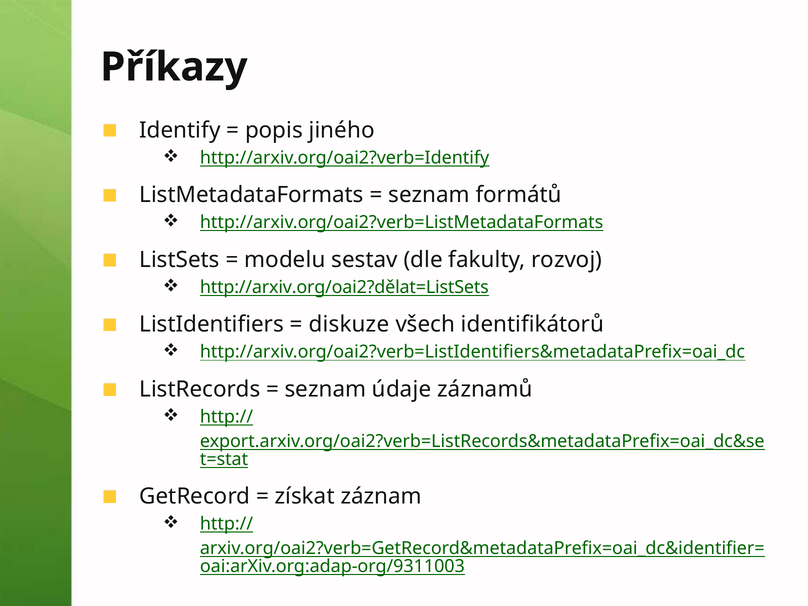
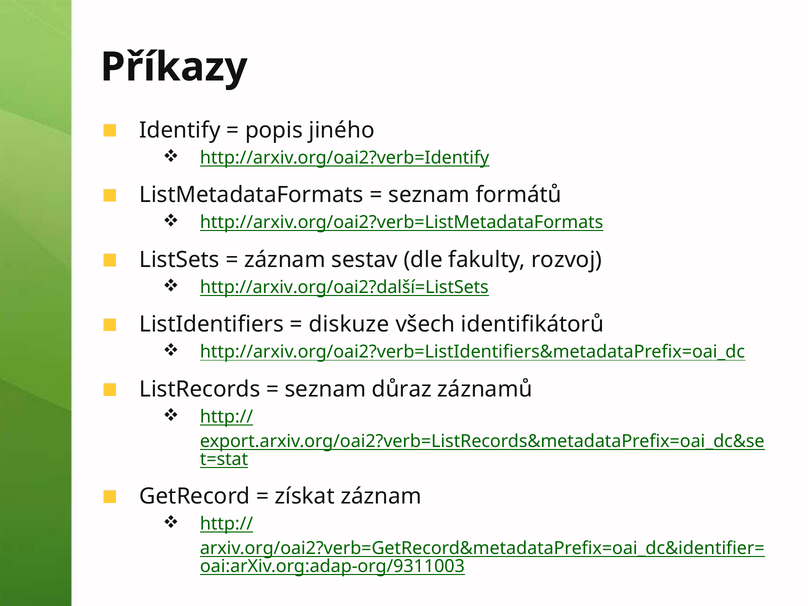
modelu: modelu -> záznam (285, 260)
http://arxiv.org/oai2?dělat=ListSets: http://arxiv.org/oai2?dělat=ListSets -> http://arxiv.org/oai2?další=ListSets (344, 287)
údaje: údaje -> důraz (402, 389)
